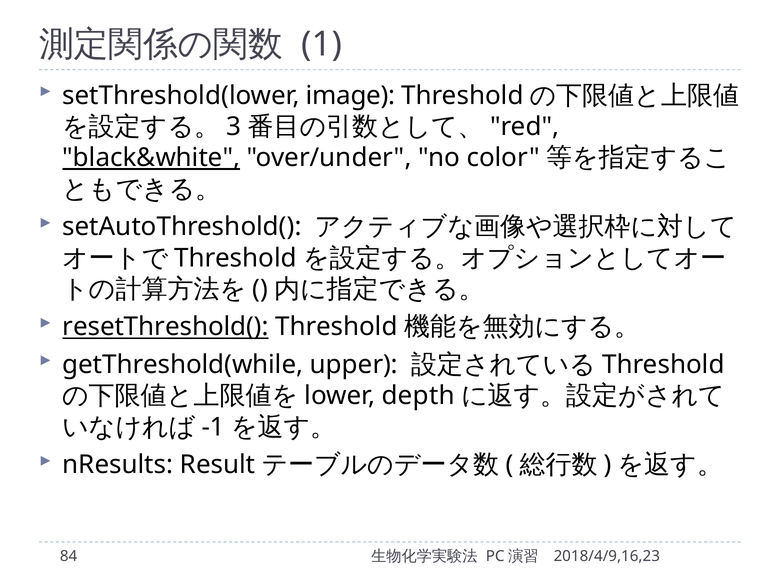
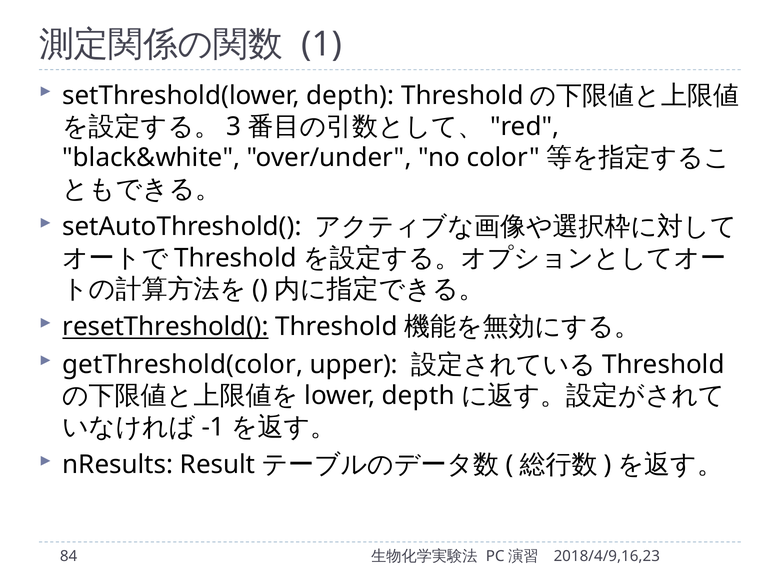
setThreshold(lower image: image -> depth (350, 95)
black&white underline: present -> none (151, 158)
getThreshold(while: getThreshold(while -> getThreshold(color (183, 365)
